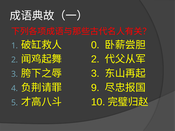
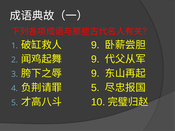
0: 0 -> 9 (95, 45)
2: 2 -> 9 (95, 59)
3: 3 -> 9 (95, 74)
9: 9 -> 5 (95, 88)
